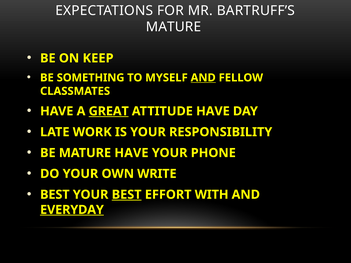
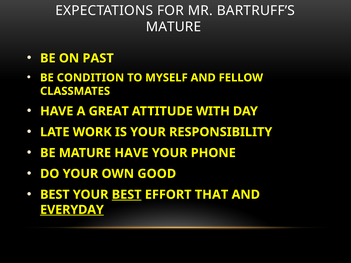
KEEP: KEEP -> PAST (98, 58)
SOMETHING: SOMETHING -> CONDITION (90, 78)
AND underline: present -> none (203, 78)
GREAT underline: present -> none (109, 111)
ATTITUDE HAVE: HAVE -> WITH (213, 111)
WRITE: WRITE -> GOOD (157, 174)
WITH: WITH -> THAT (212, 195)
